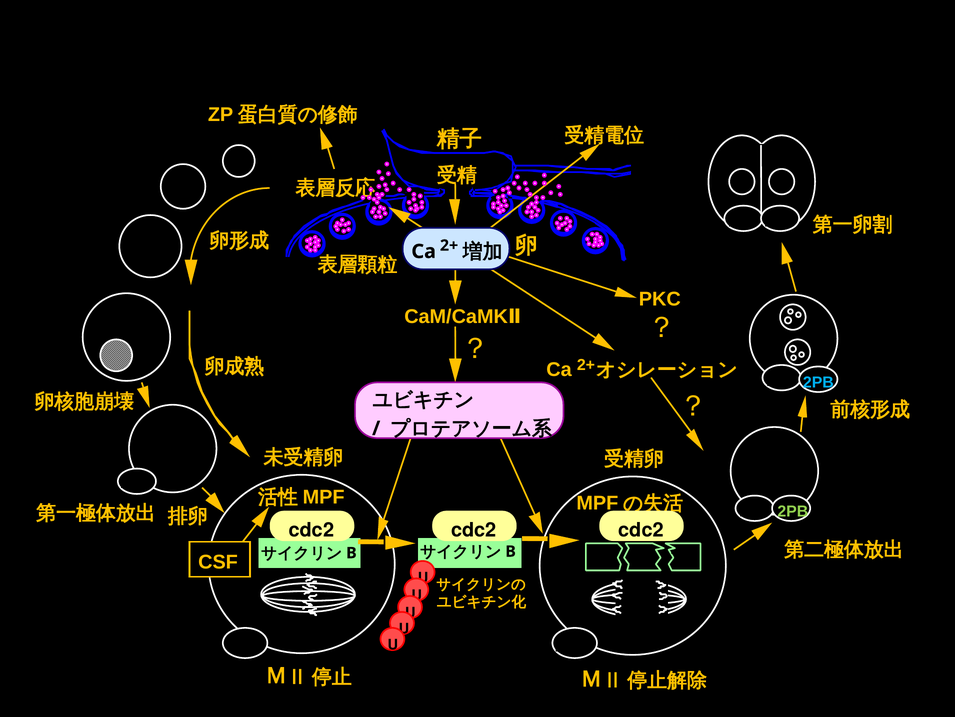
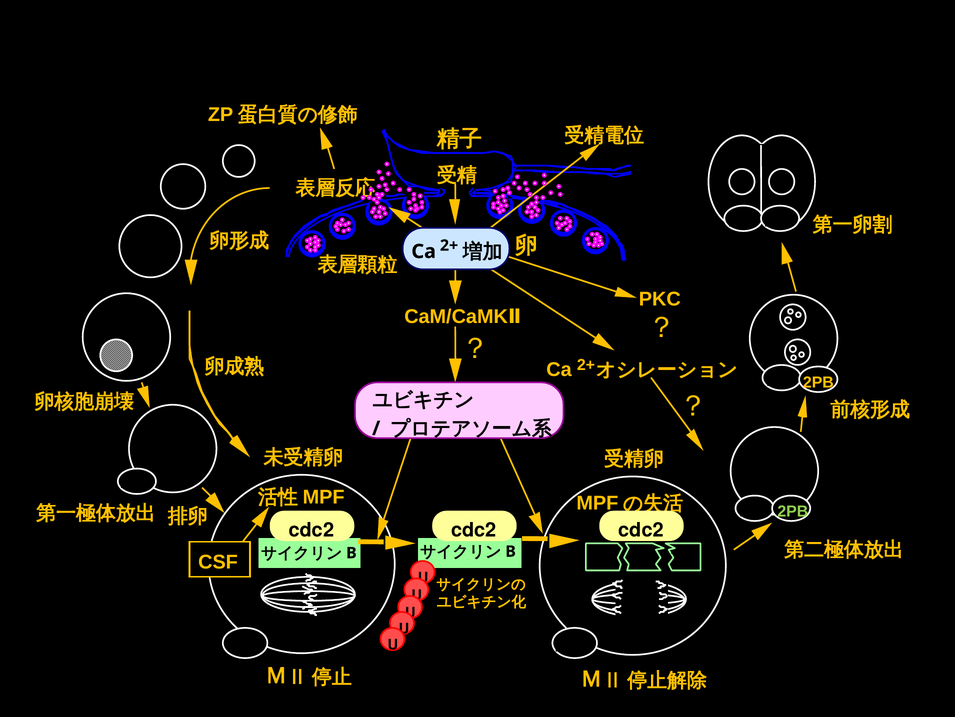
2PB colour: light blue -> yellow (818, 382)
